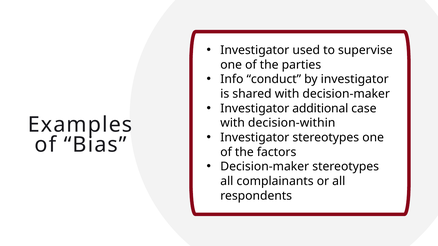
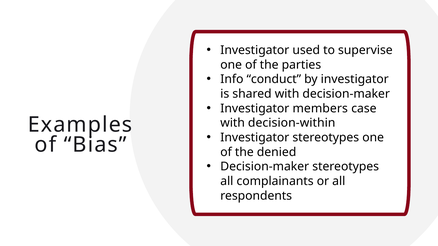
additional: additional -> members (320, 109)
factors: factors -> denied (277, 152)
